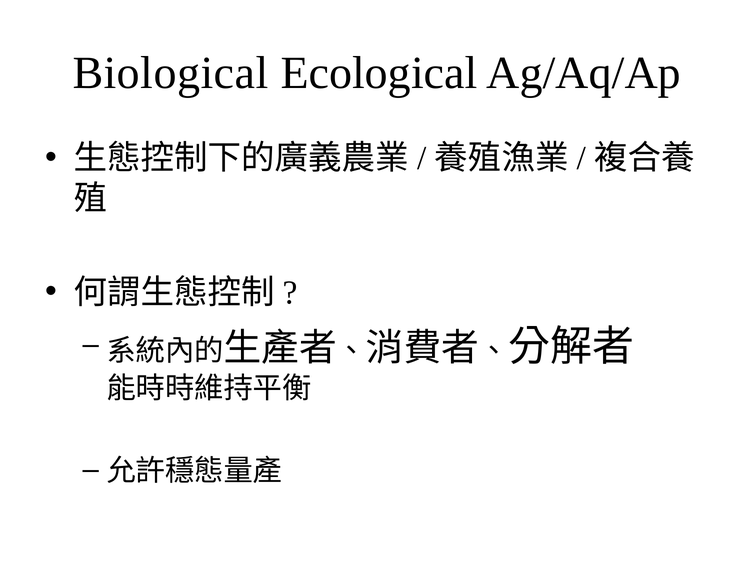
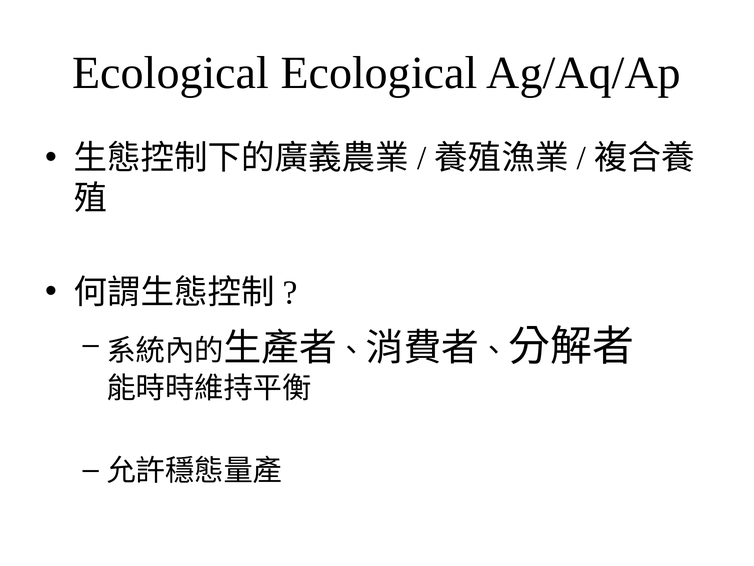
Biological: Biological -> Ecological (171, 73)
